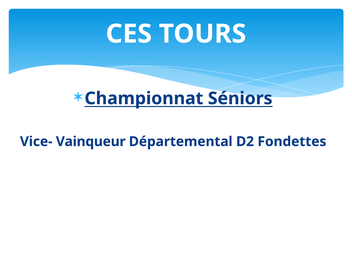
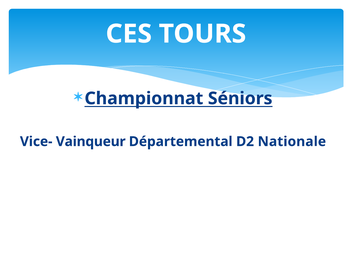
Fondettes: Fondettes -> Nationale (292, 142)
